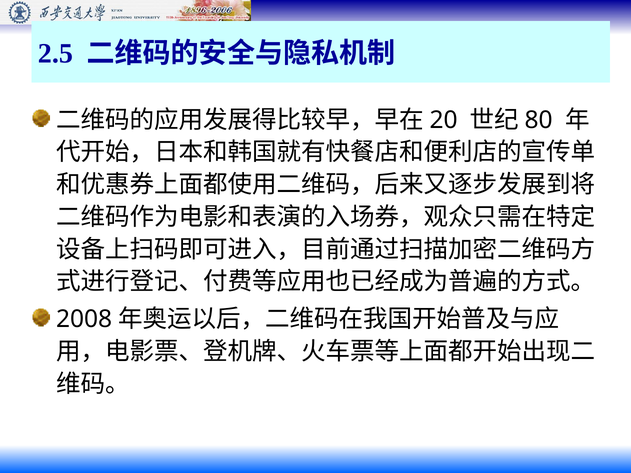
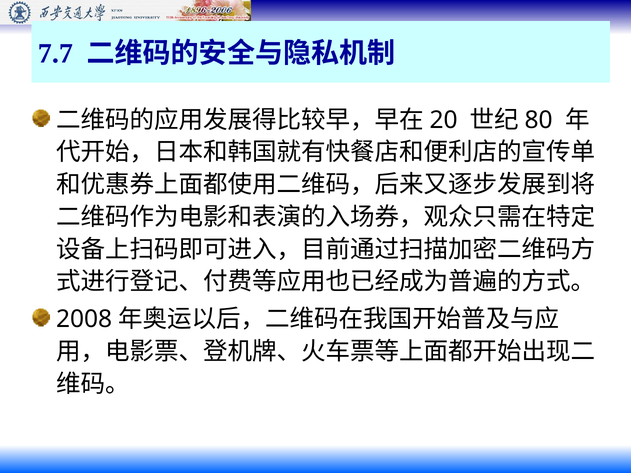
2.5: 2.5 -> 7.7 (55, 54)
